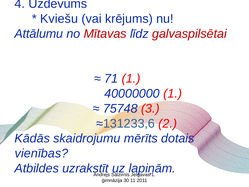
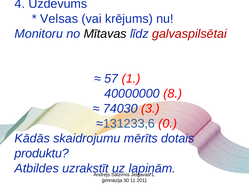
Kviešu: Kviešu -> Velsas (59, 19)
Attālumu: Attālumu -> Monitoru (39, 34)
Mītavas colour: red -> black (105, 34)
71: 71 -> 57 (111, 79)
40000000 1: 1 -> 8 (173, 93)
75748: 75748 -> 74030 (120, 108)
2: 2 -> 0 (168, 123)
vienības: vienības -> produktu (42, 153)
